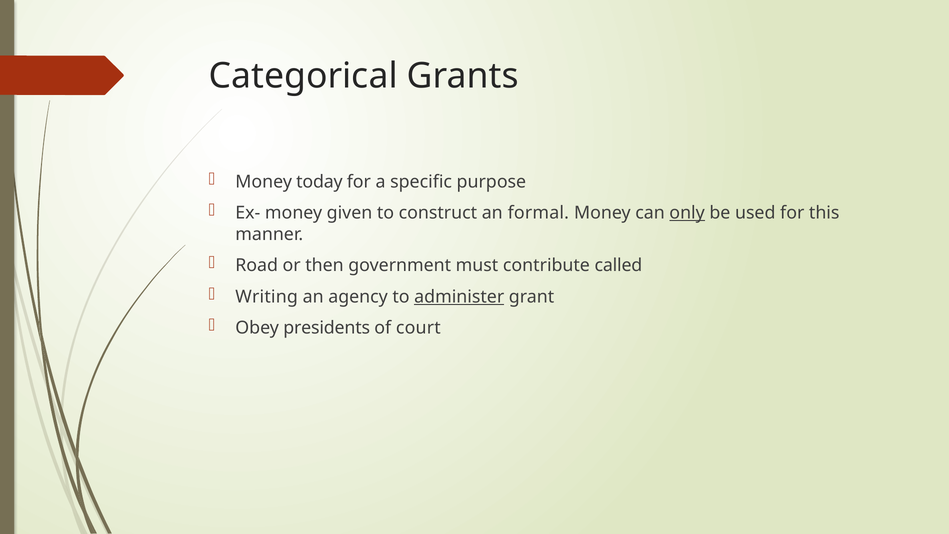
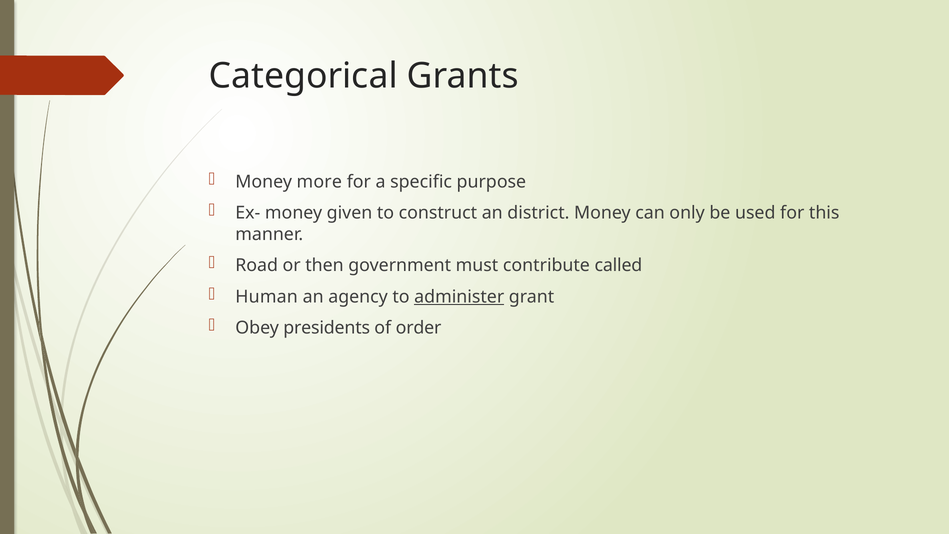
today: today -> more (319, 182)
formal: formal -> district (538, 213)
only underline: present -> none (687, 213)
Writing: Writing -> Human (267, 297)
court: court -> order (419, 328)
